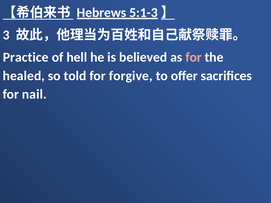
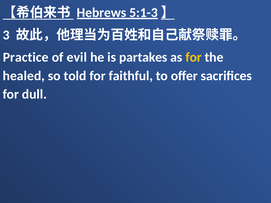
hell: hell -> evil (77, 57)
believed: believed -> partakes (143, 57)
for colour: pink -> yellow (194, 57)
forgive: forgive -> faithful (131, 76)
nail: nail -> dull (34, 94)
